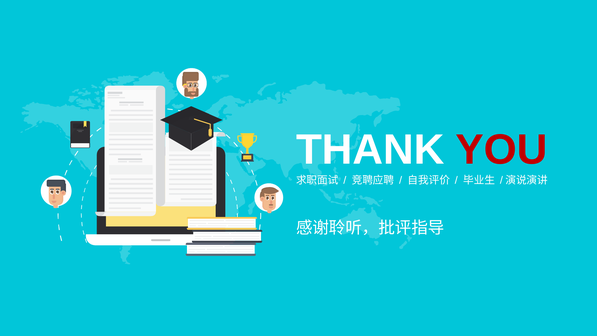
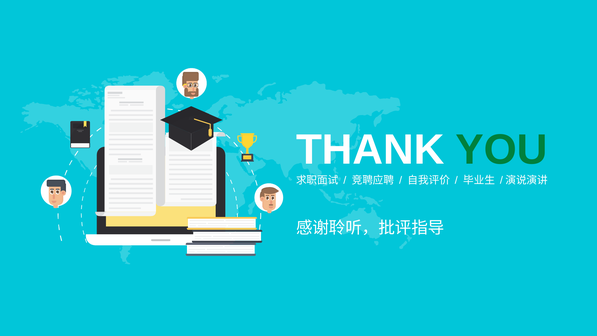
YOU colour: red -> green (502, 150)
